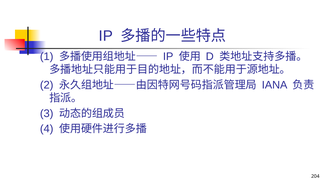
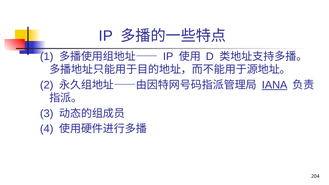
IANA underline: none -> present (275, 85)
